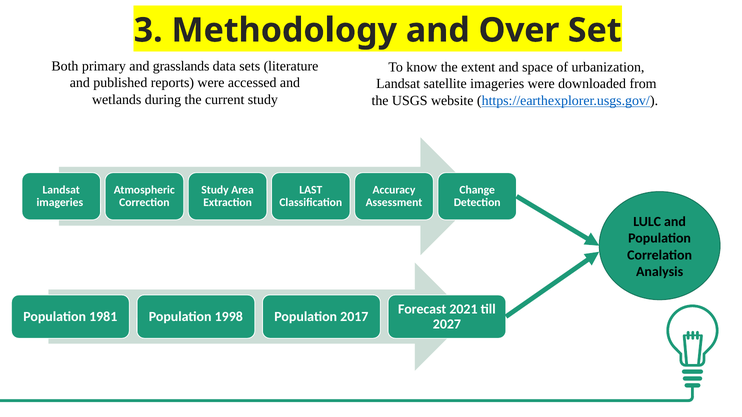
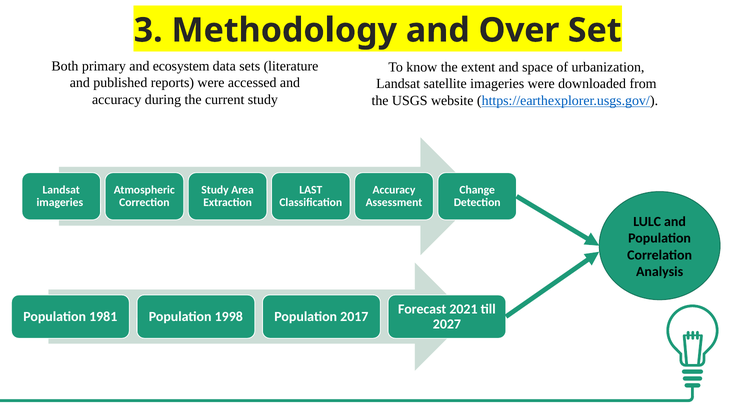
grasslands: grasslands -> ecosystem (181, 66)
wetlands: wetlands -> accuracy (117, 100)
